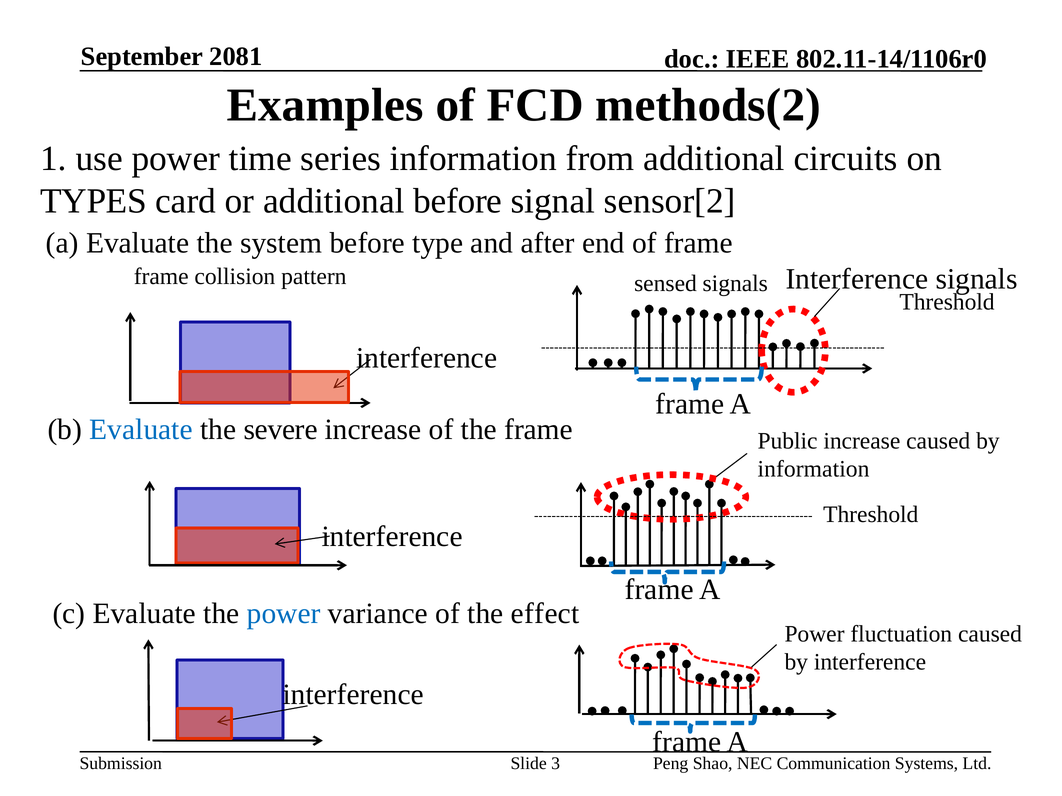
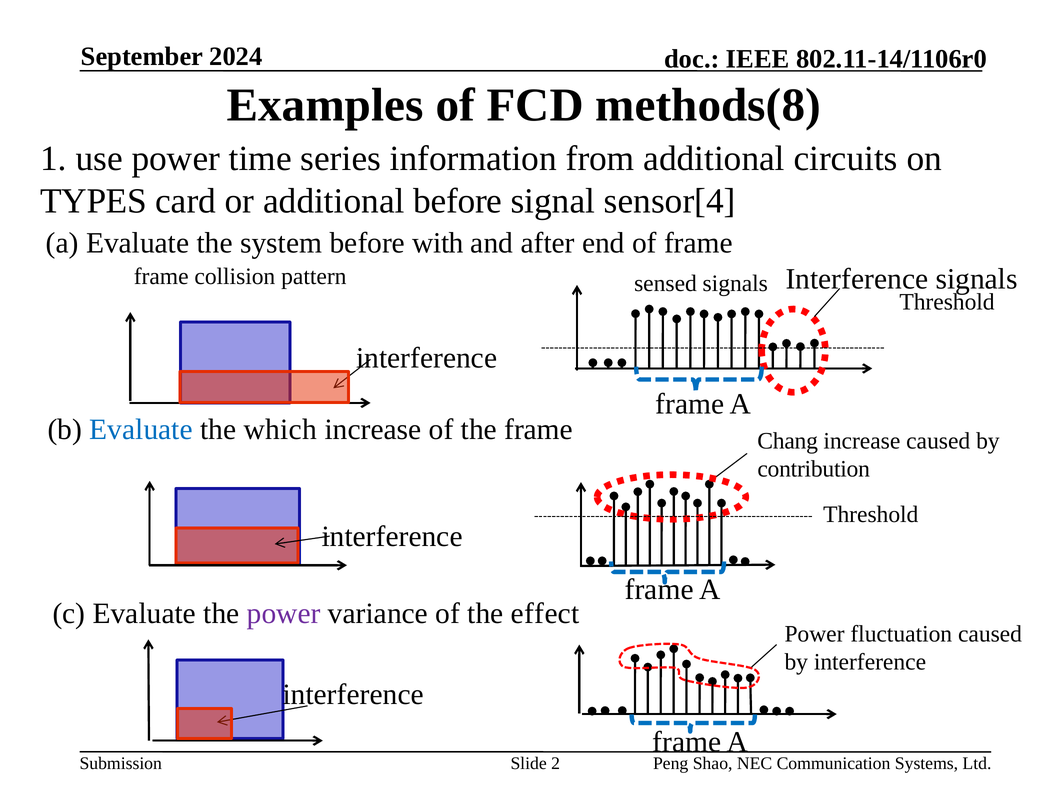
2081: 2081 -> 2024 (236, 56)
methods(2: methods(2 -> methods(8 (708, 105)
sensor[2: sensor[2 -> sensor[4 (670, 201)
type: type -> with (438, 243)
severe: severe -> which (280, 430)
Public: Public -> Chang (788, 441)
information: information -> contribution (814, 469)
power colour: blue -> purple (284, 614)
3: 3 -> 2 (556, 764)
